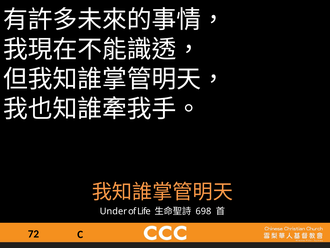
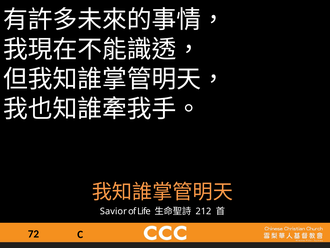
Under: Under -> Savior (113, 211)
698: 698 -> 212 (203, 211)
